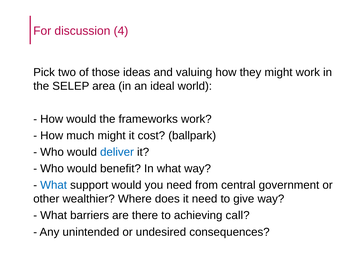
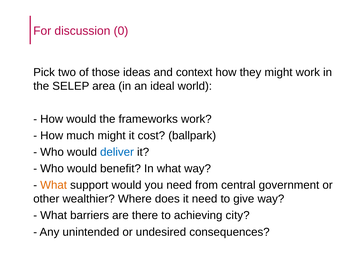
4: 4 -> 0 (121, 31)
valuing: valuing -> context (194, 72)
What colour: blue -> orange (54, 185)
call: call -> city (238, 216)
